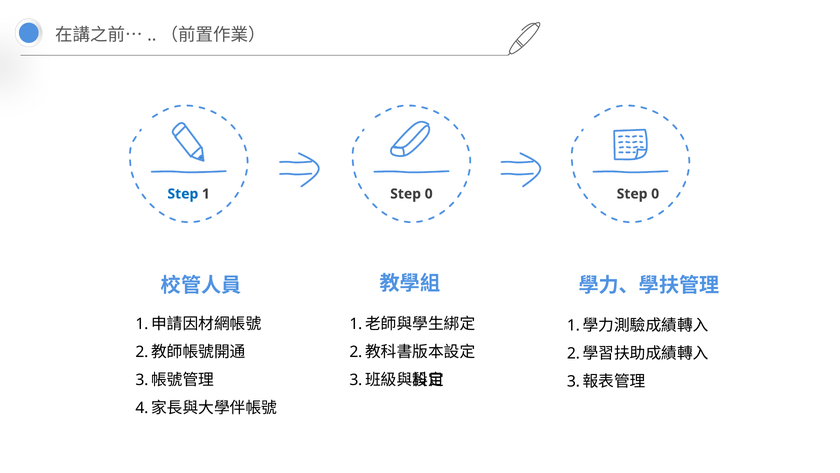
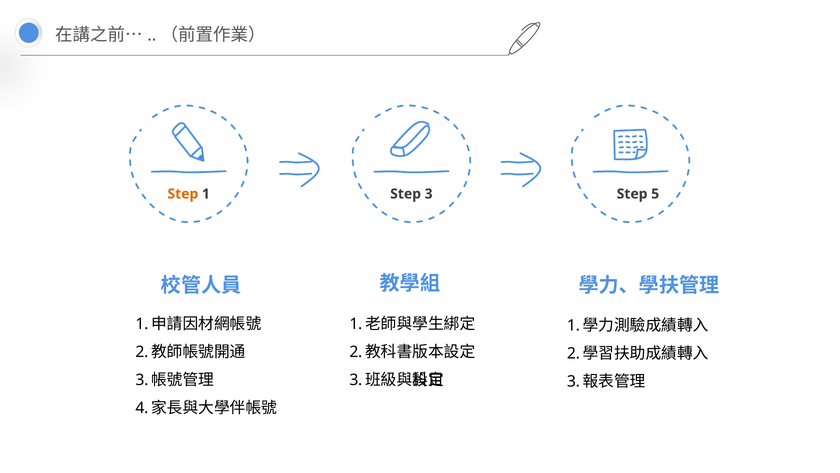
Step colour: blue -> orange (183, 194)
0: 0 -> 3 (429, 194)
0: 0 -> 5 (655, 194)
